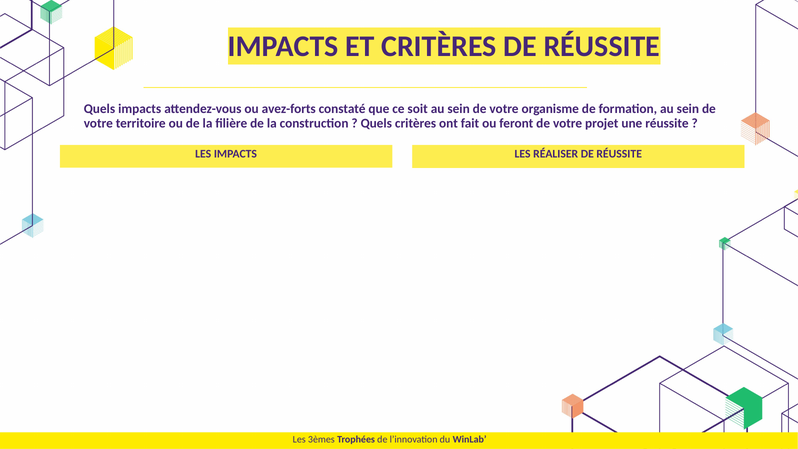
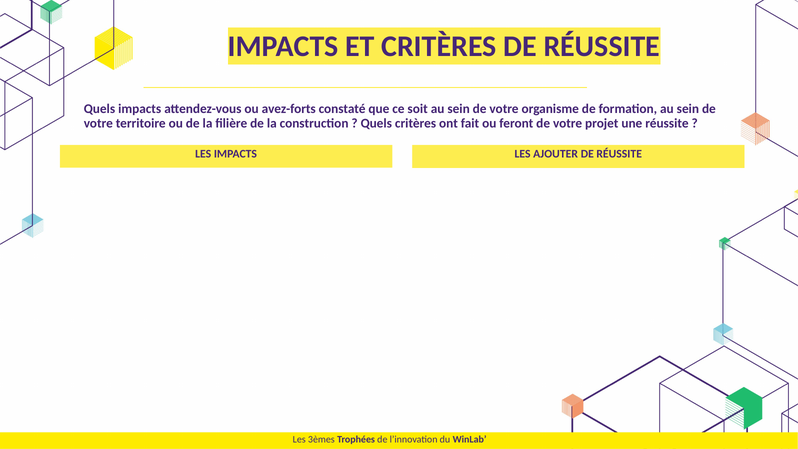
RÉALISER: RÉALISER -> AJOUTER (556, 154)
